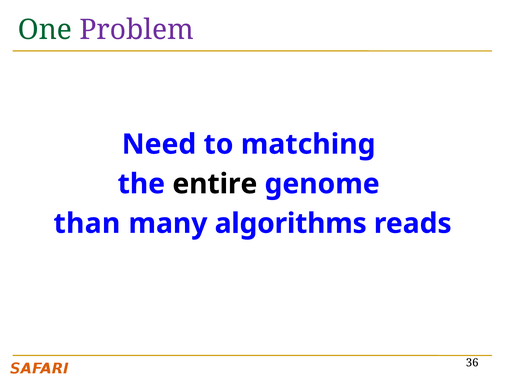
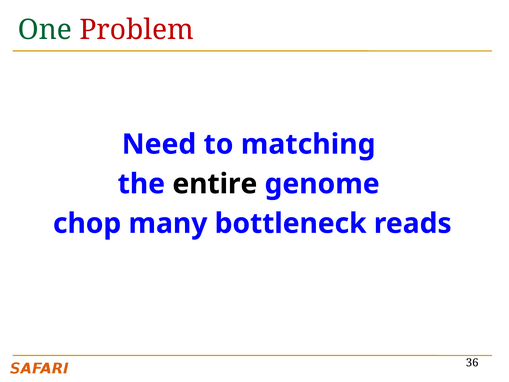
Problem colour: purple -> red (137, 30)
than: than -> chop (87, 223)
algorithms: algorithms -> bottleneck (291, 223)
